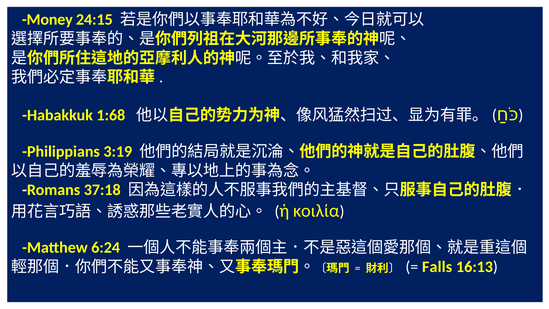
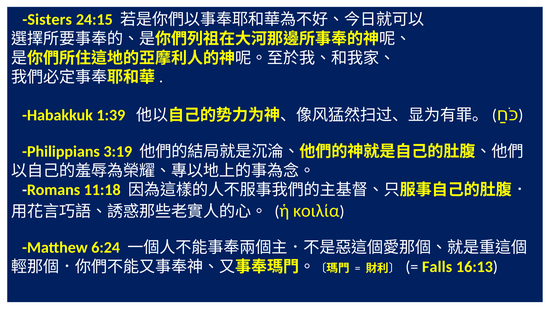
Money: Money -> Sisters (47, 20)
1:68: 1:68 -> 1:39 (111, 115)
37:18: 37:18 -> 11:18 (102, 190)
